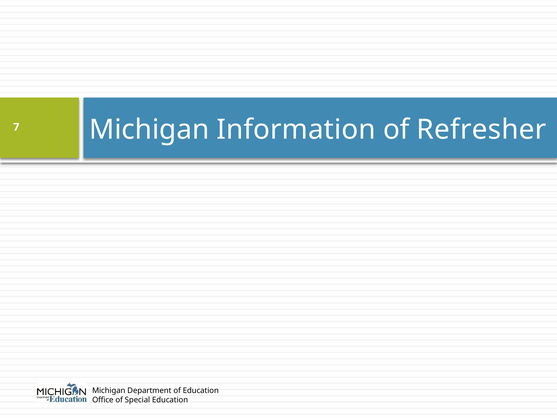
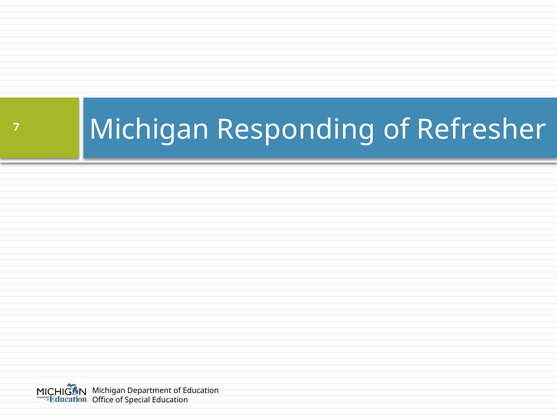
Information: Information -> Responding (296, 130)
